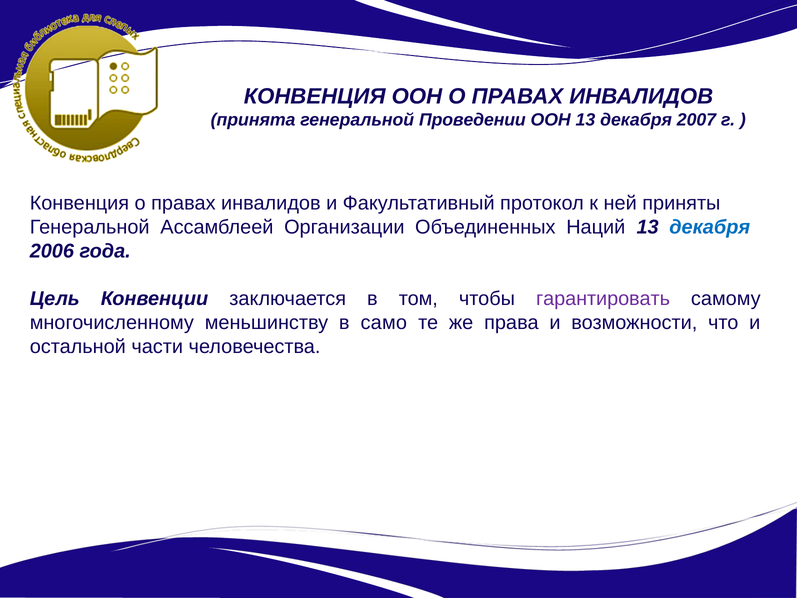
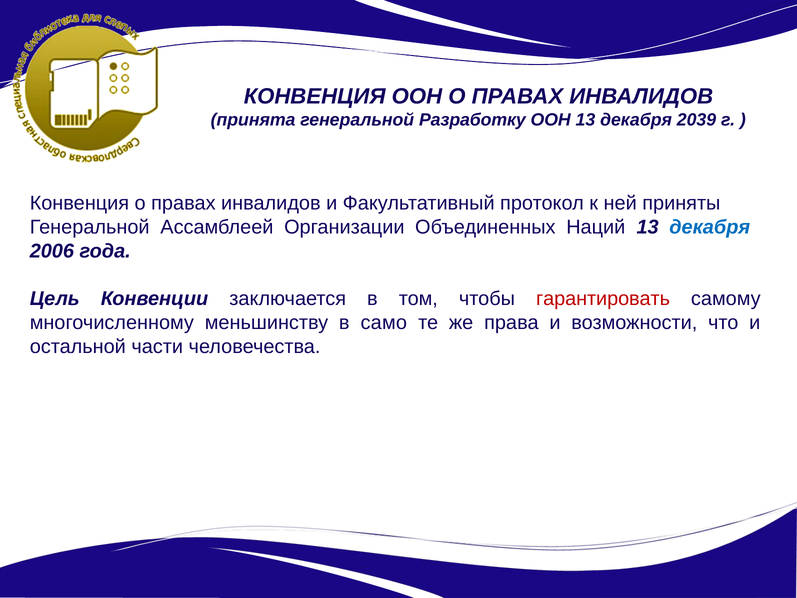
Проведении: Проведении -> Разработку (472, 120)
2007: 2007 -> 2039 (696, 120)
гарантировать colour: purple -> red (603, 299)
